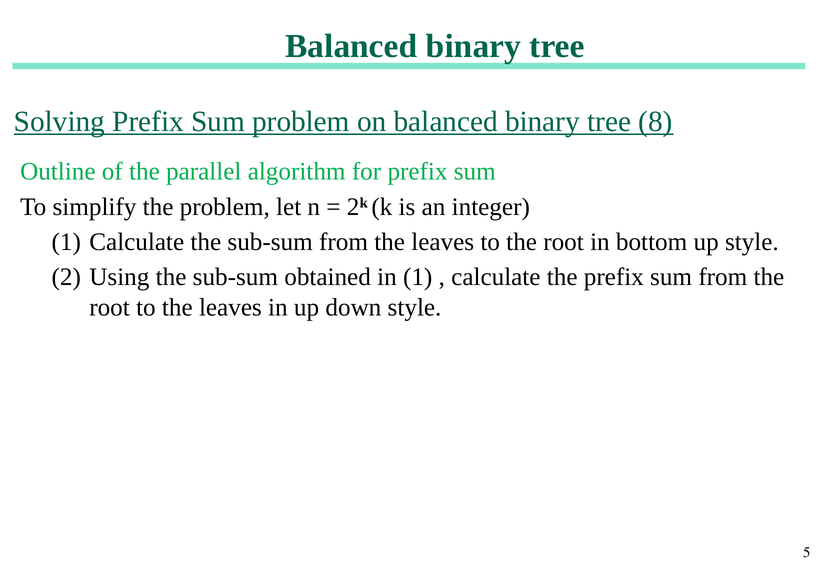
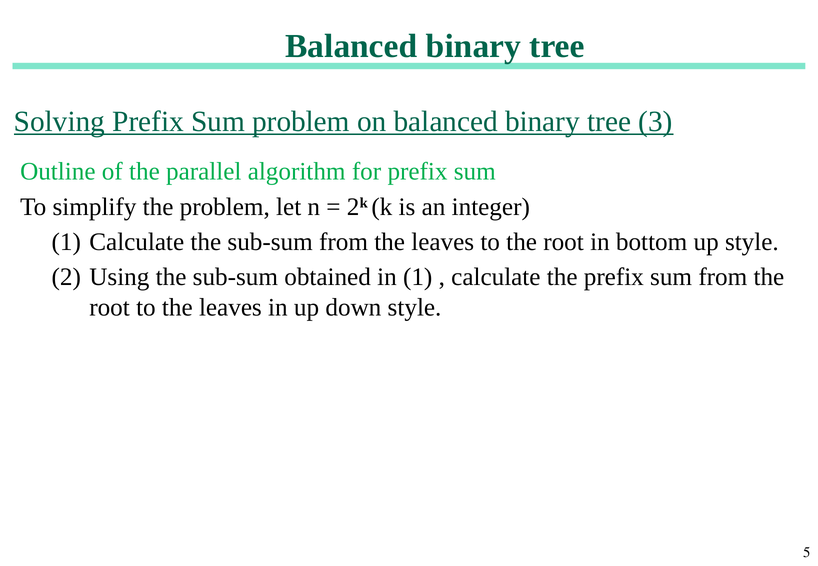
8: 8 -> 3 (655, 122)
